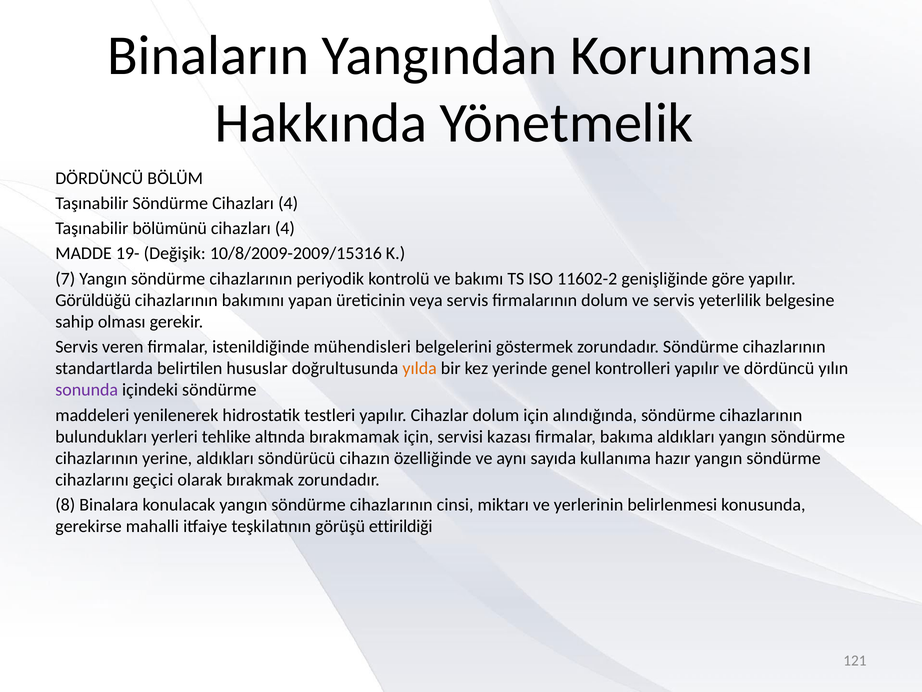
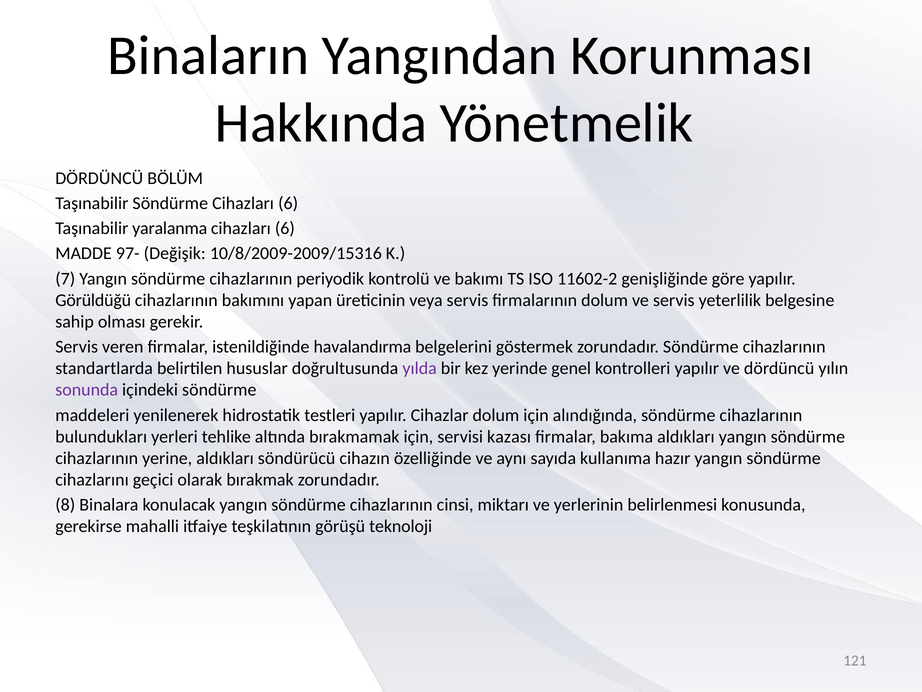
Söndürme Cihazları 4: 4 -> 6 (288, 203)
bölümünü: bölümünü -> yaralanma (170, 228)
4: 4 -> 6 (285, 228)
19-: 19- -> 97- (128, 253)
mühendisleri: mühendisleri -> havalandırma (362, 347)
yılda colour: orange -> purple (420, 368)
ettirildiği: ettirildiği -> teknoloji (401, 526)
